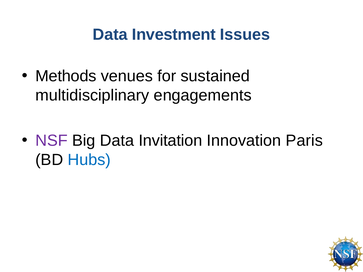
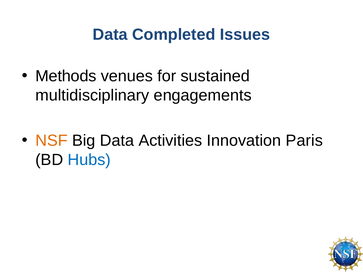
Investment: Investment -> Completed (174, 35)
NSF colour: purple -> orange (52, 141)
Invitation: Invitation -> Activities (170, 141)
